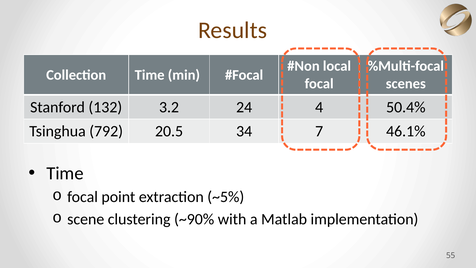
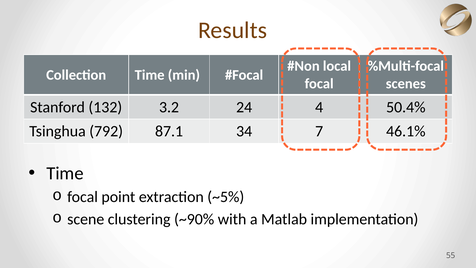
20.5: 20.5 -> 87.1 (169, 131)
